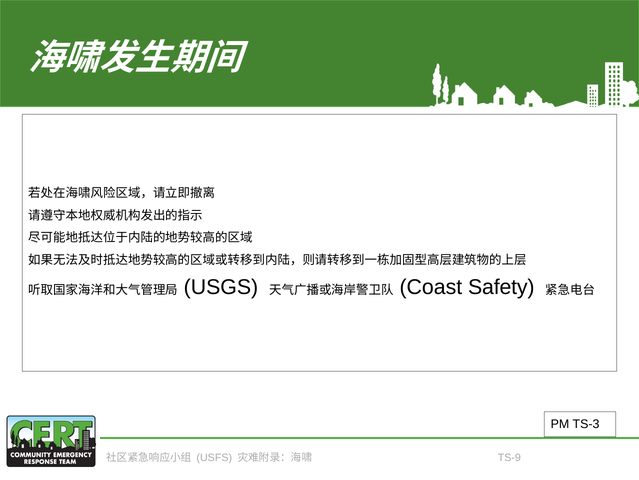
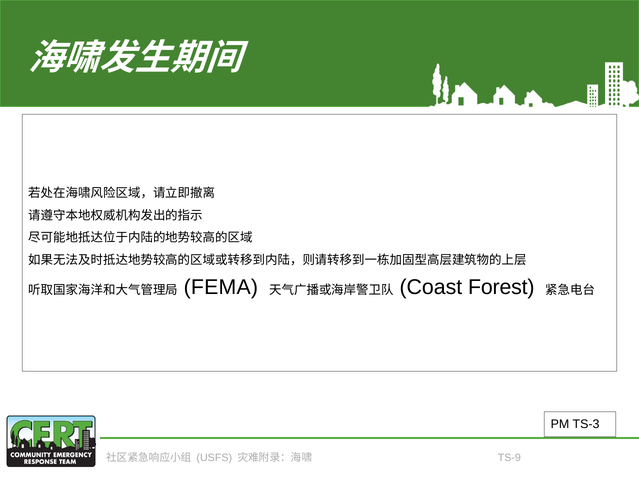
USGS: USGS -> FEMA (221, 287)
Safety: Safety -> Forest (501, 287)
